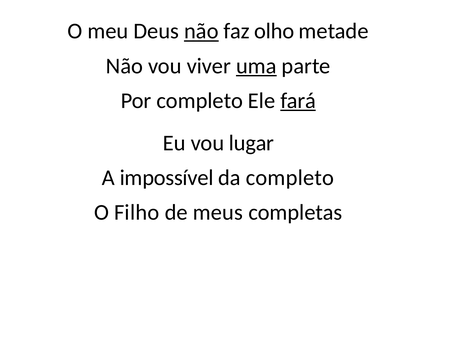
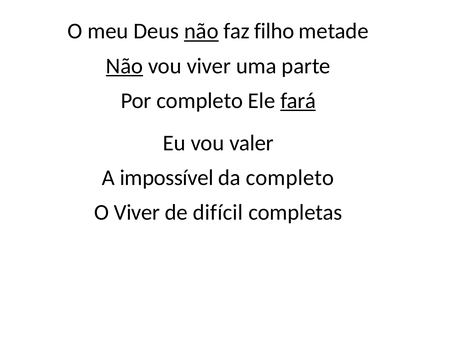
olho: olho -> filho (274, 31)
Não underline: none -> present (124, 66)
uma underline: present -> none (256, 66)
lugar: lugar -> valer (252, 143)
O Filho: Filho -> Viver (137, 212)
meus: meus -> difícil (218, 212)
